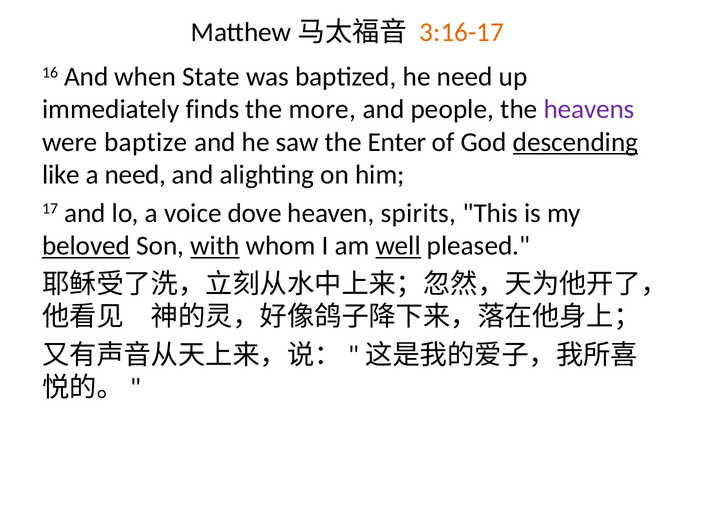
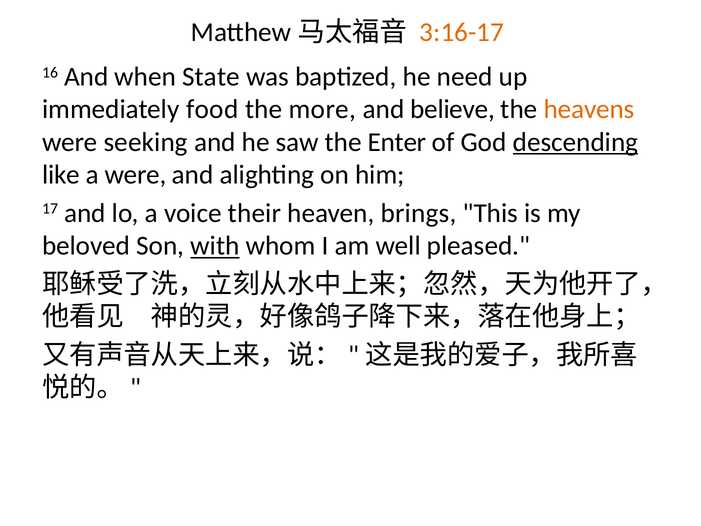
finds: finds -> food (212, 109)
people: people -> believe (453, 109)
heavens colour: purple -> orange (589, 109)
baptize: baptize -> seeking (146, 142)
a need: need -> were (135, 175)
dove: dove -> their (254, 213)
spirits: spirits -> brings (419, 213)
beloved underline: present -> none (86, 246)
well underline: present -> none (398, 246)
